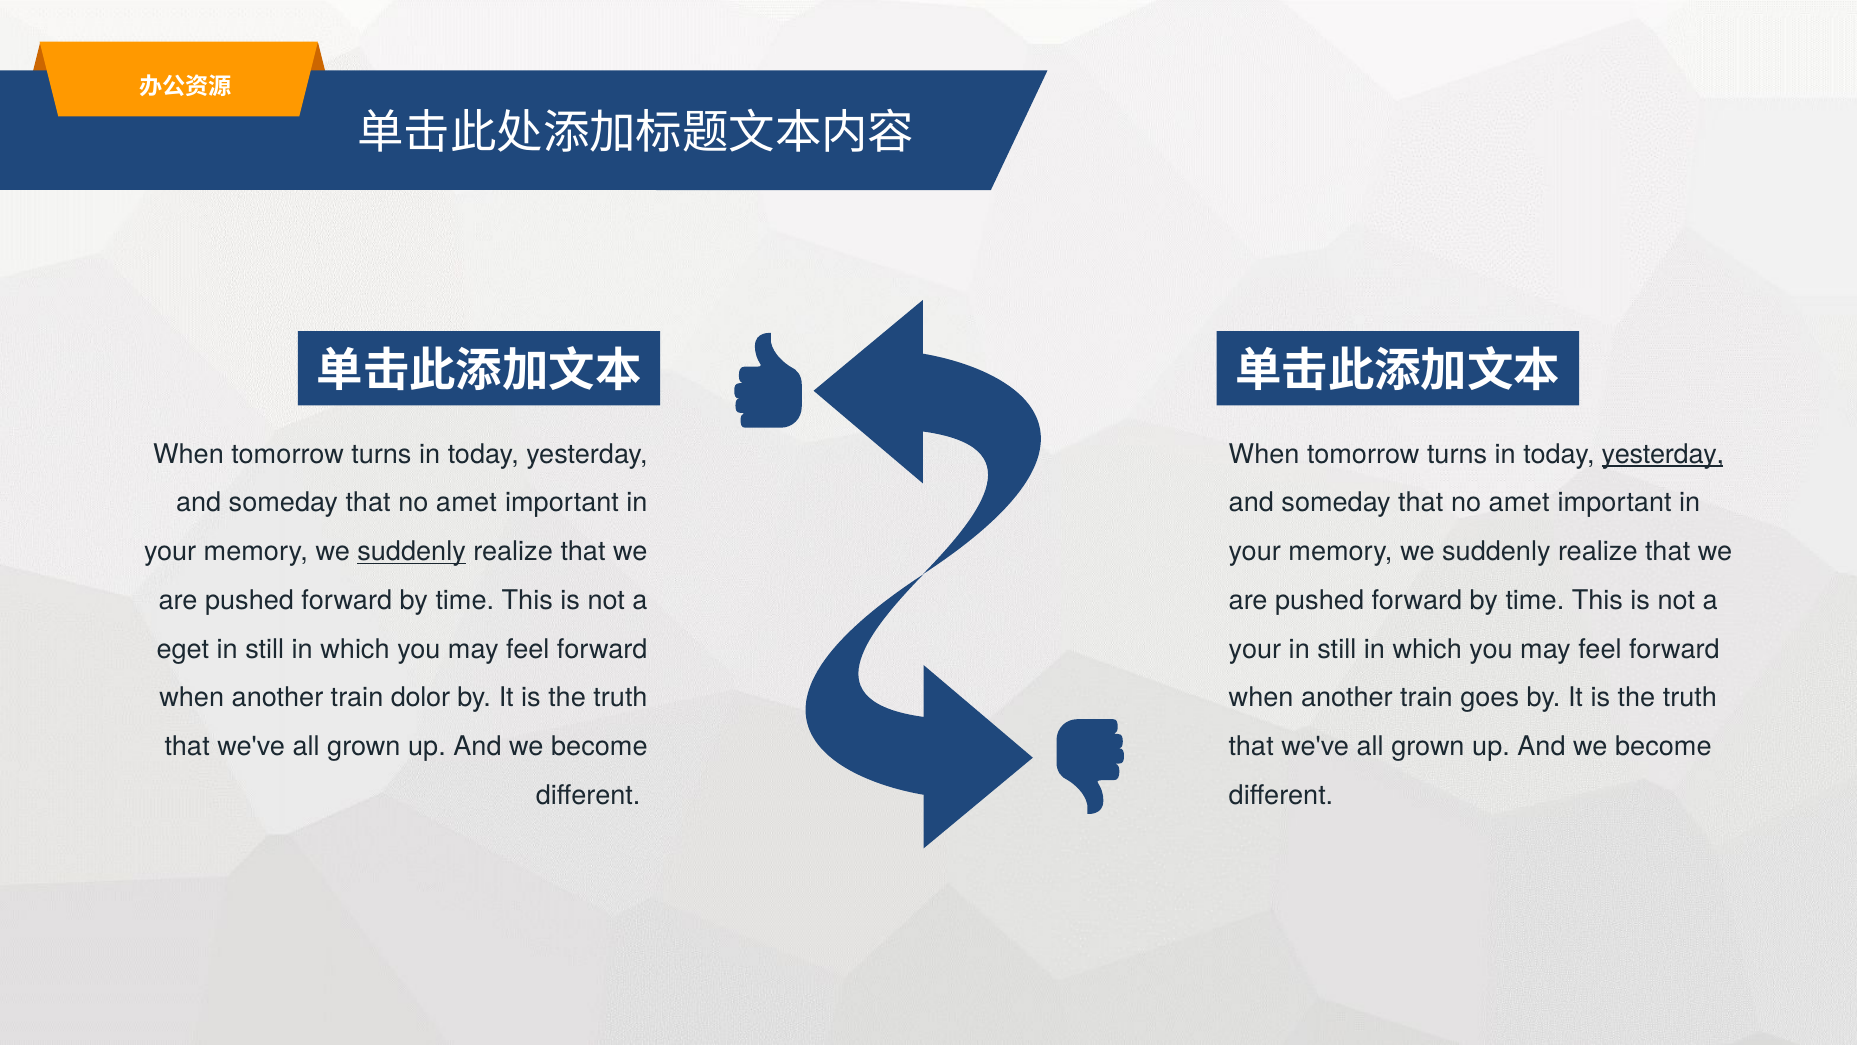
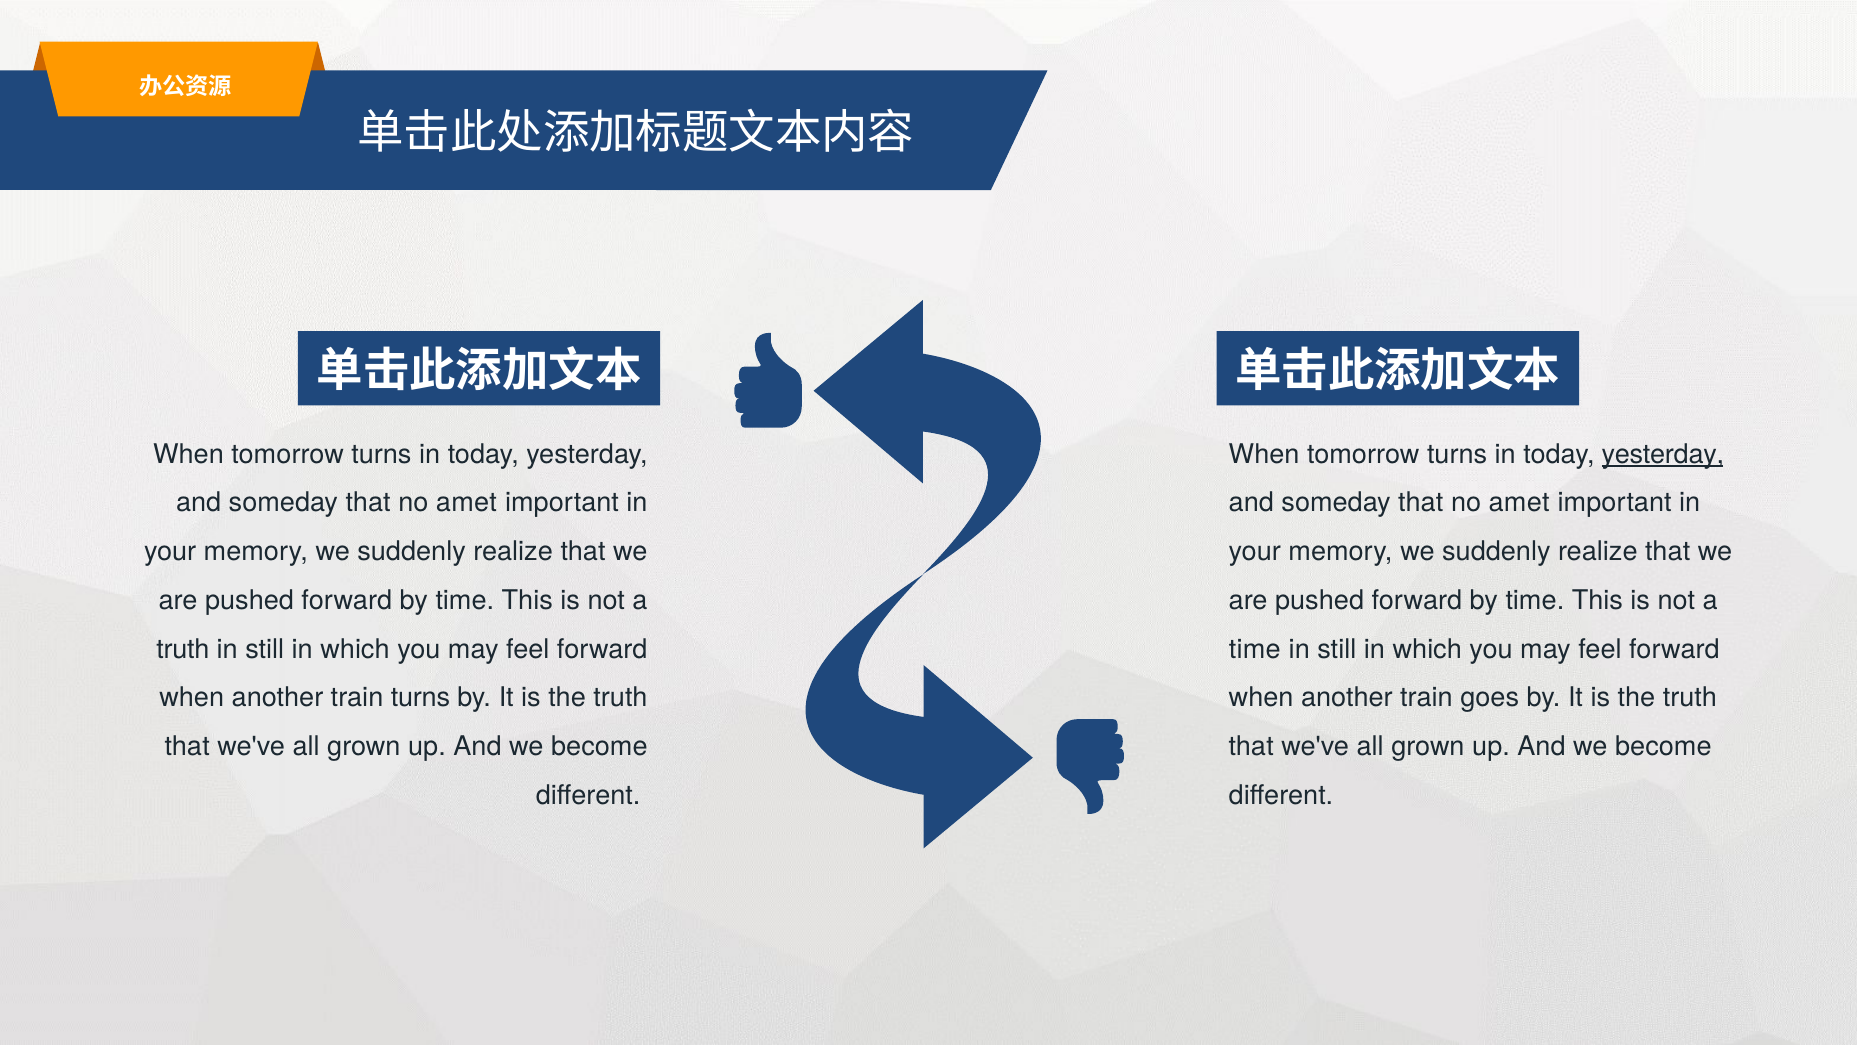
suddenly underline: present -> none (412, 551)
eget: eget -> truth (183, 649)
your: your -> time (1255, 649)
train dolor: dolor -> turns (420, 698)
